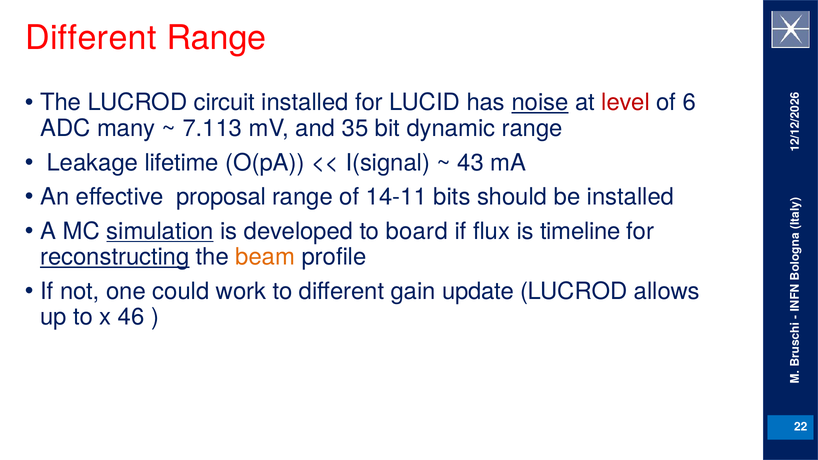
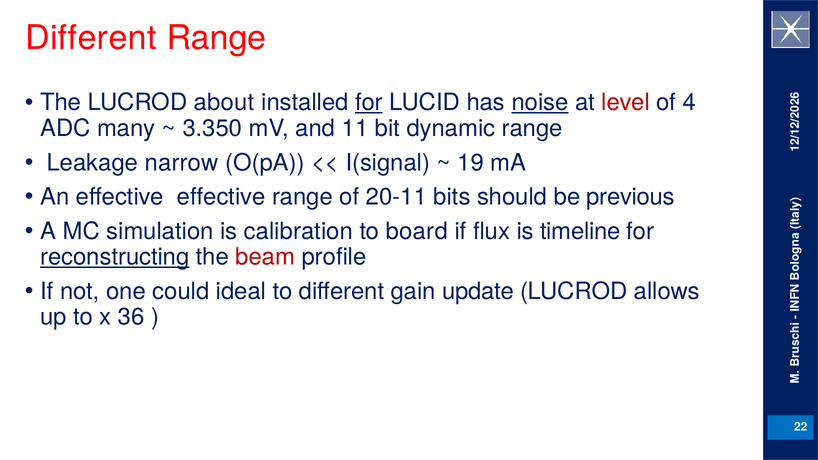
circuit: circuit -> about (224, 103)
for underline: none -> present (369, 103)
of 6: 6 -> 4 (689, 103)
7.113: 7.113 -> 3.350 (212, 128)
35: 35 -> 11 (355, 128)
lifetime: lifetime -> narrow (182, 163)
43: 43 -> 19 (471, 163)
effective proposal: proposal -> effective (221, 197)
14-11: 14-11 -> 20-11 (396, 197)
be installed: installed -> previous (631, 197)
simulation underline: present -> none (160, 231)
developed: developed -> calibration (298, 231)
beam colour: orange -> red (265, 257)
work: work -> ideal (241, 291)
46: 46 -> 36 (131, 317)
